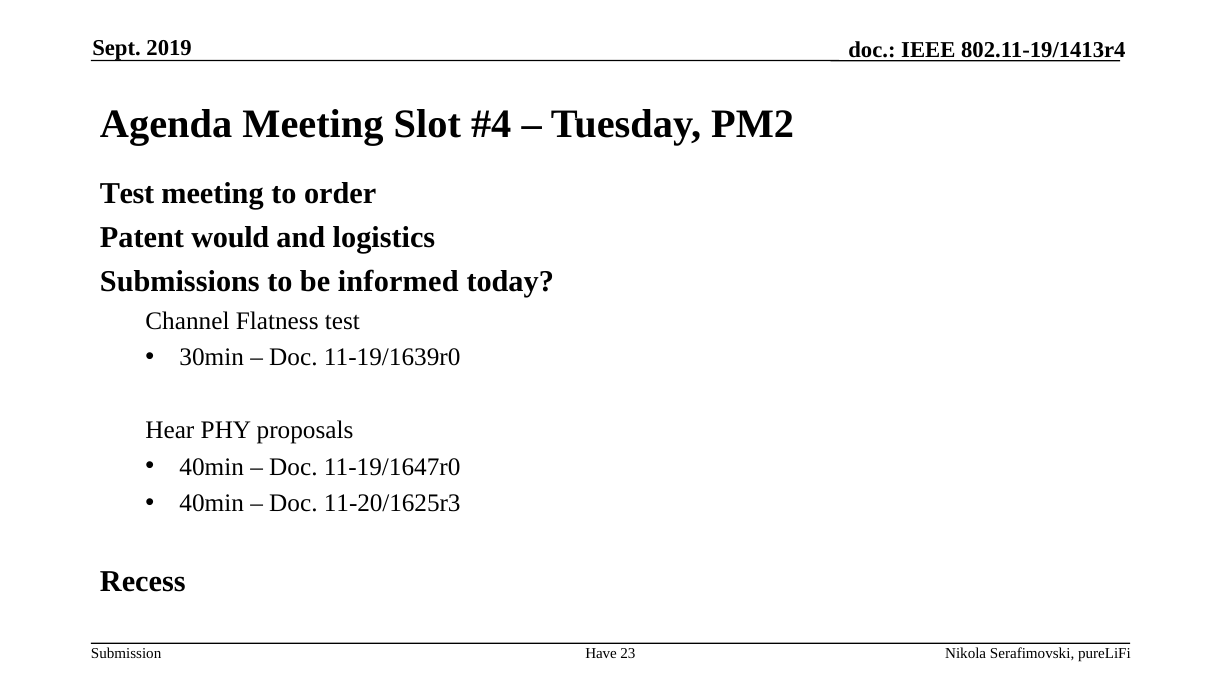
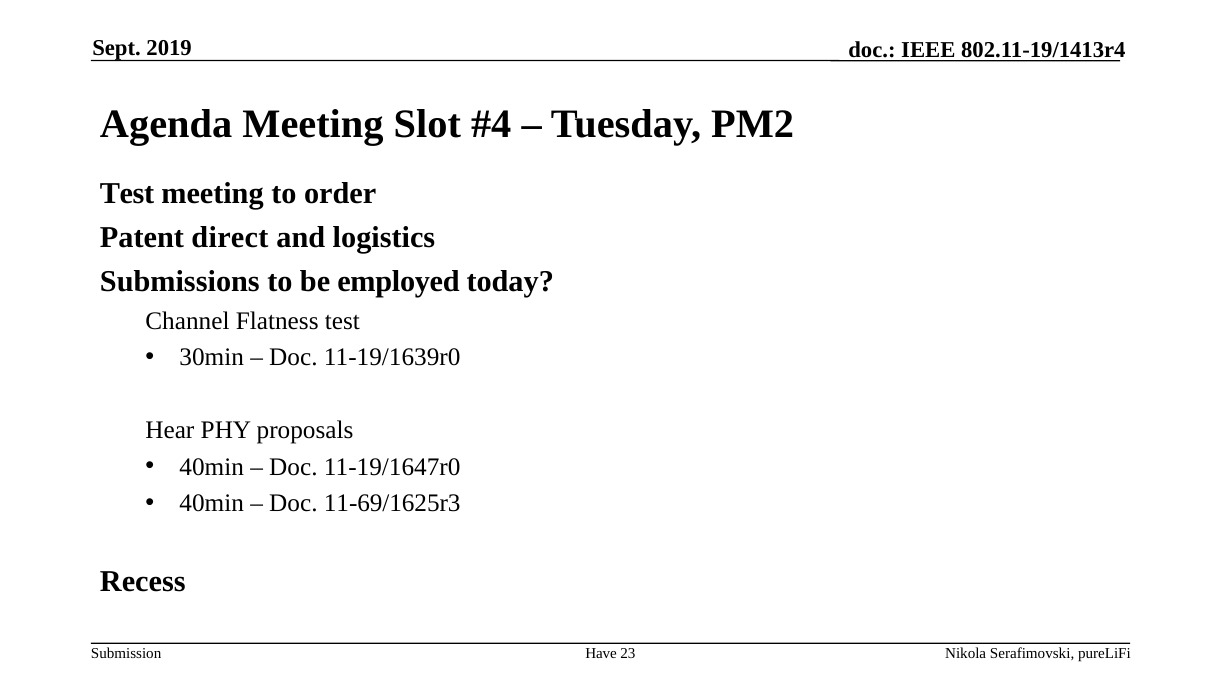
would: would -> direct (230, 238)
informed: informed -> employed (398, 282)
11-20/1625r3: 11-20/1625r3 -> 11-69/1625r3 (392, 504)
